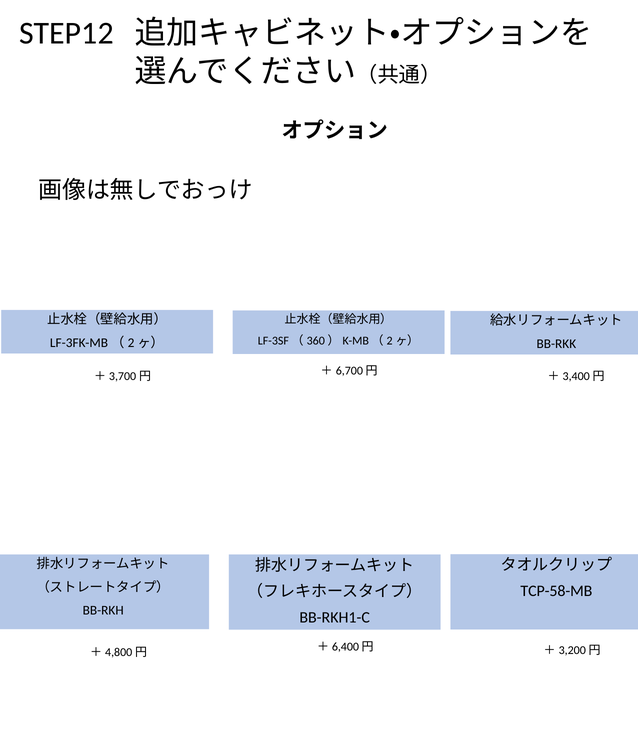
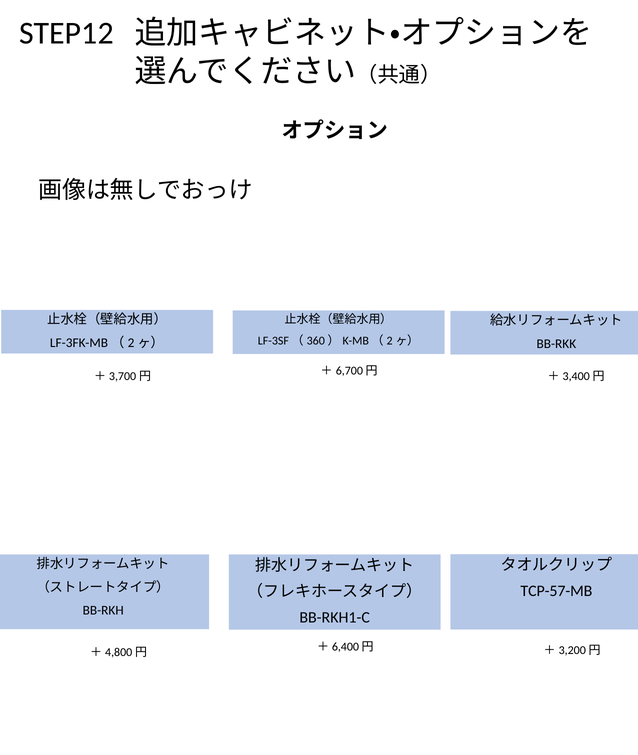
TCP-58-MB: TCP-58-MB -> TCP-57-MB (556, 591)
